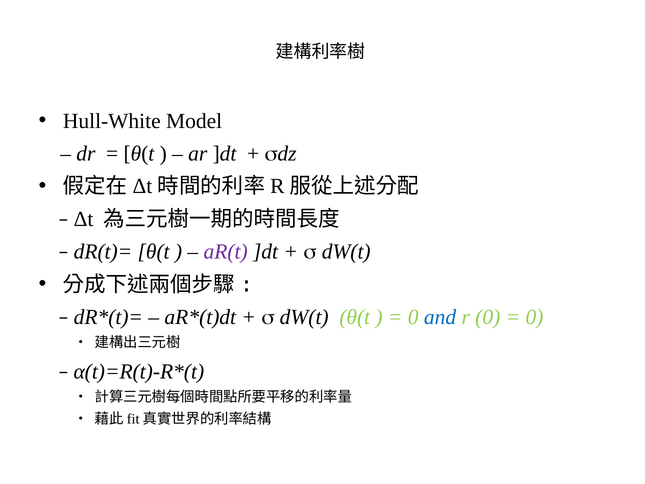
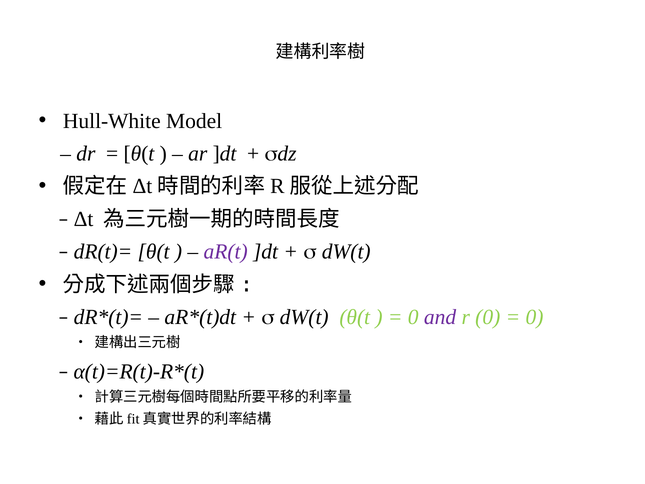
and colour: blue -> purple (440, 317)
